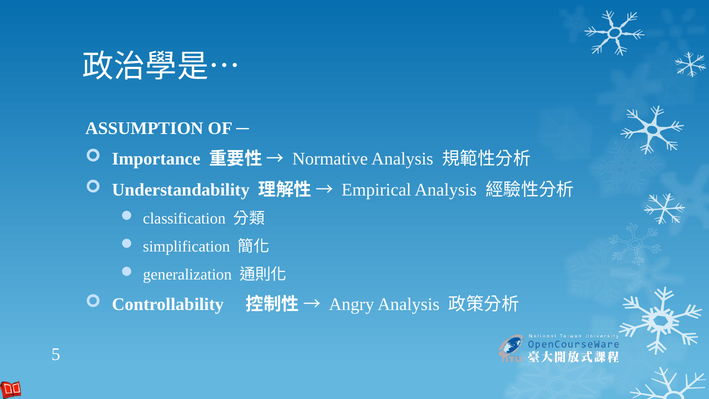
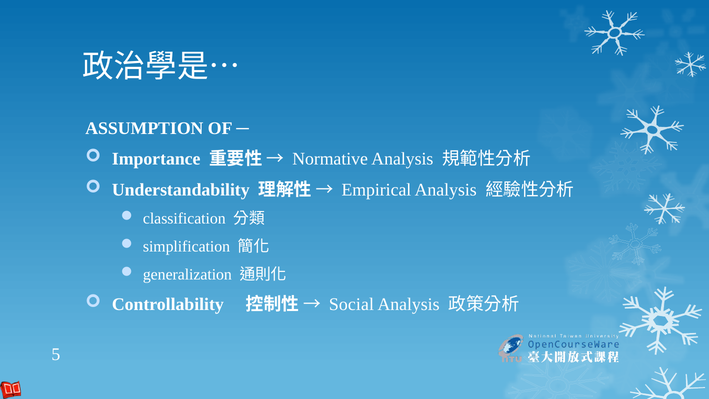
Angry: Angry -> Social (351, 304)
